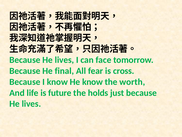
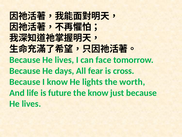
final: final -> days (64, 71)
He know: know -> lights (92, 82)
the holds: holds -> know (98, 93)
